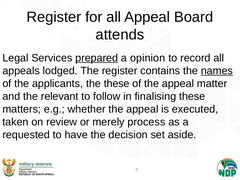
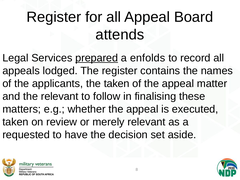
opinion: opinion -> enfolds (148, 58)
names underline: present -> none (217, 71)
the these: these -> taken (117, 84)
merely process: process -> relevant (146, 122)
